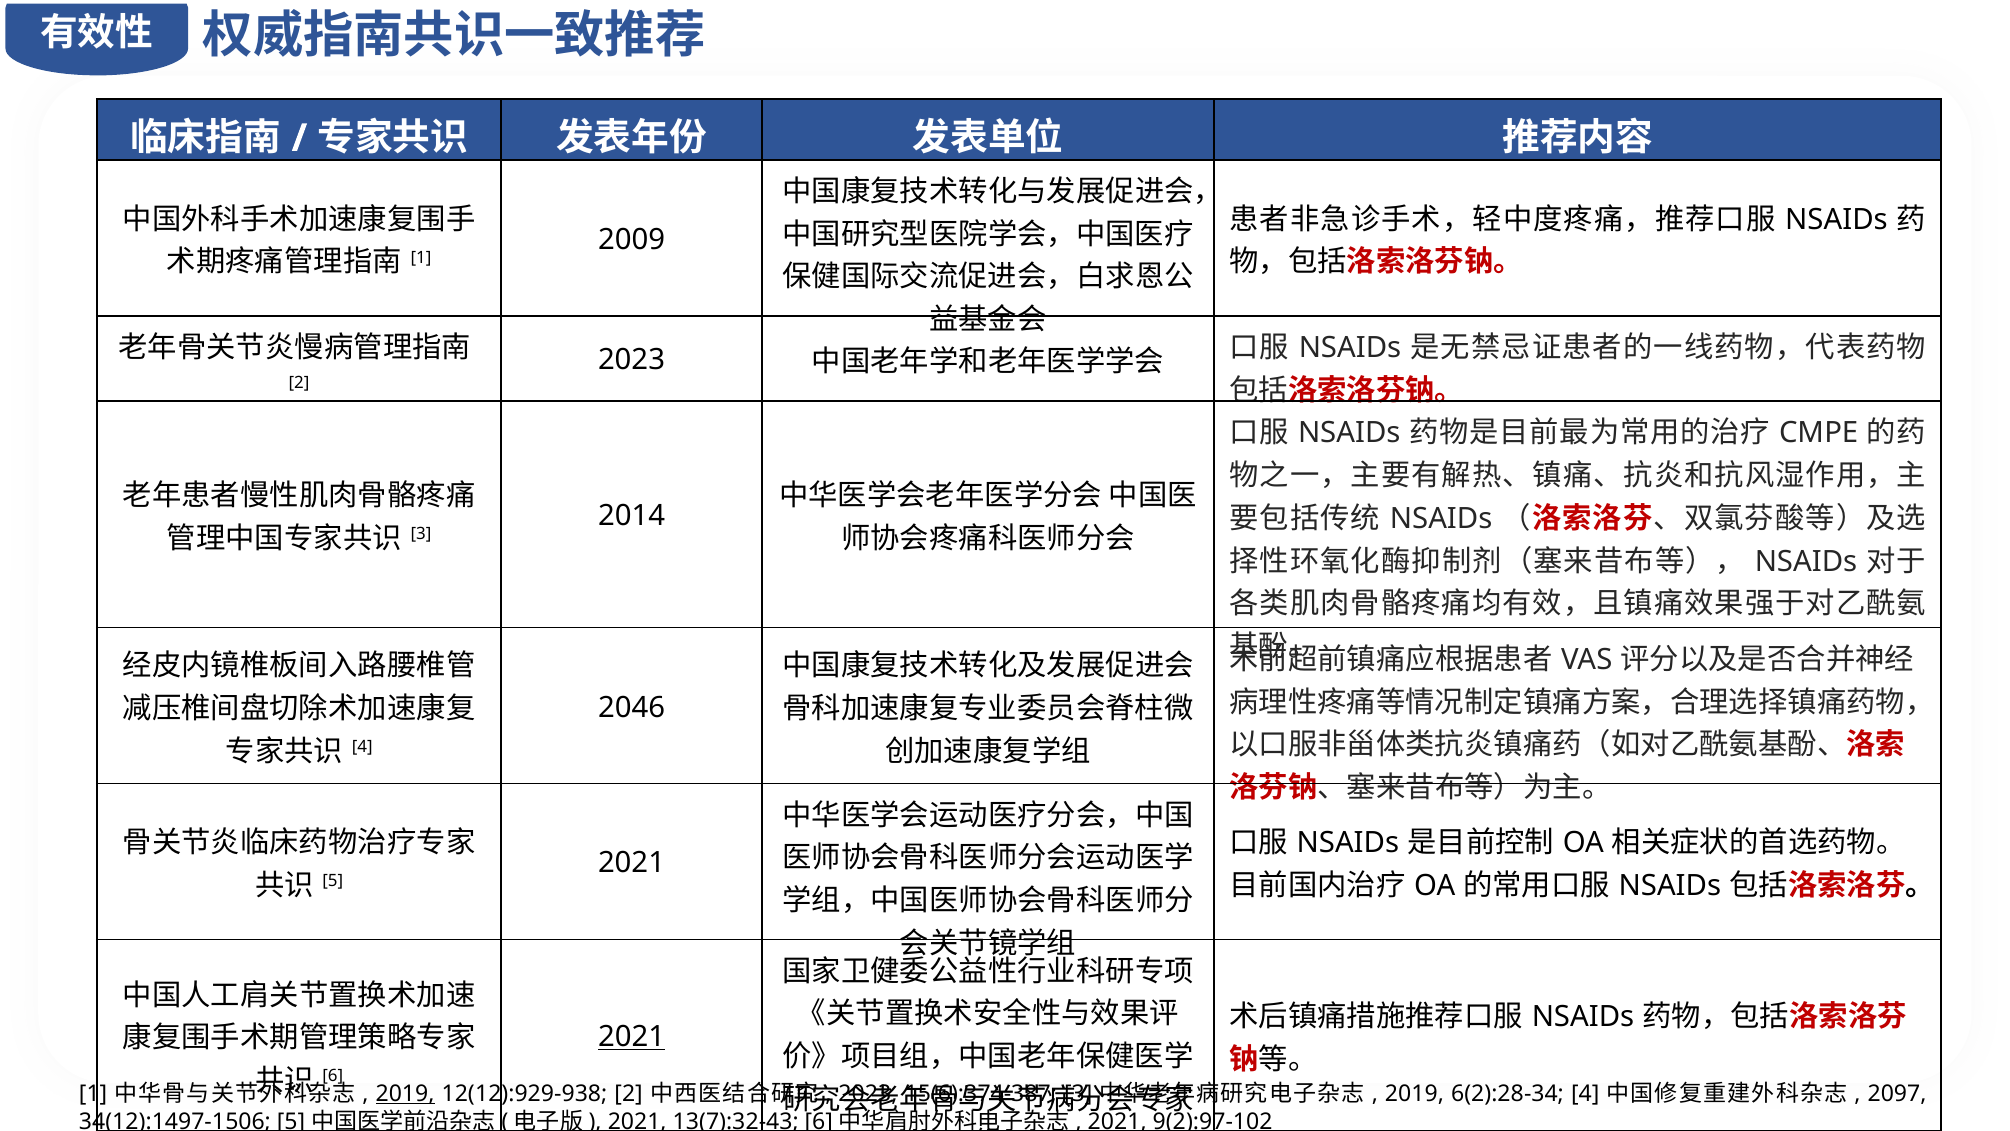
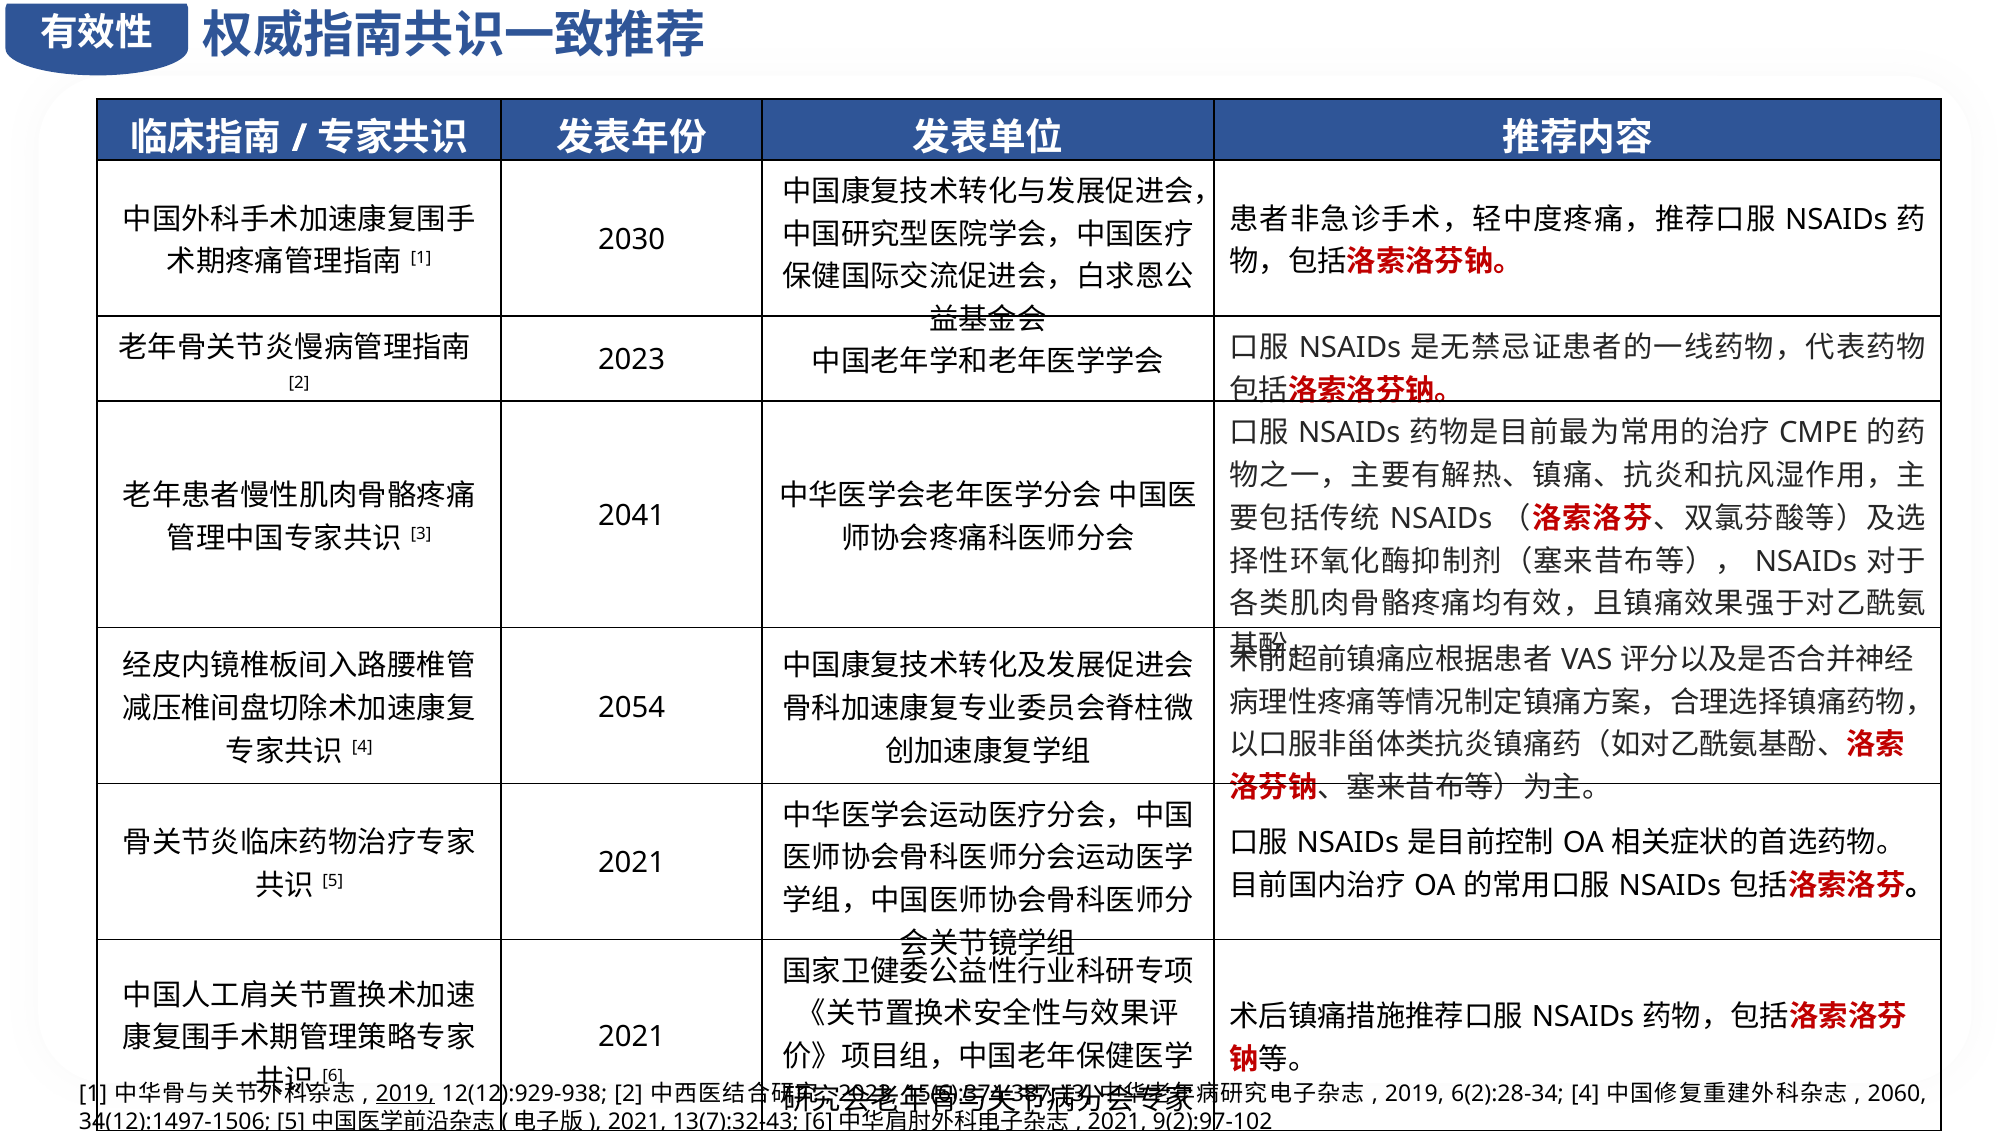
2009: 2009 -> 2030 (632, 239)
2014: 2014 -> 2041 (632, 516)
2046: 2046 -> 2054 (632, 707)
2021 underline: present -> none (632, 1036)
2097: 2097 -> 2060 (1897, 1093)
